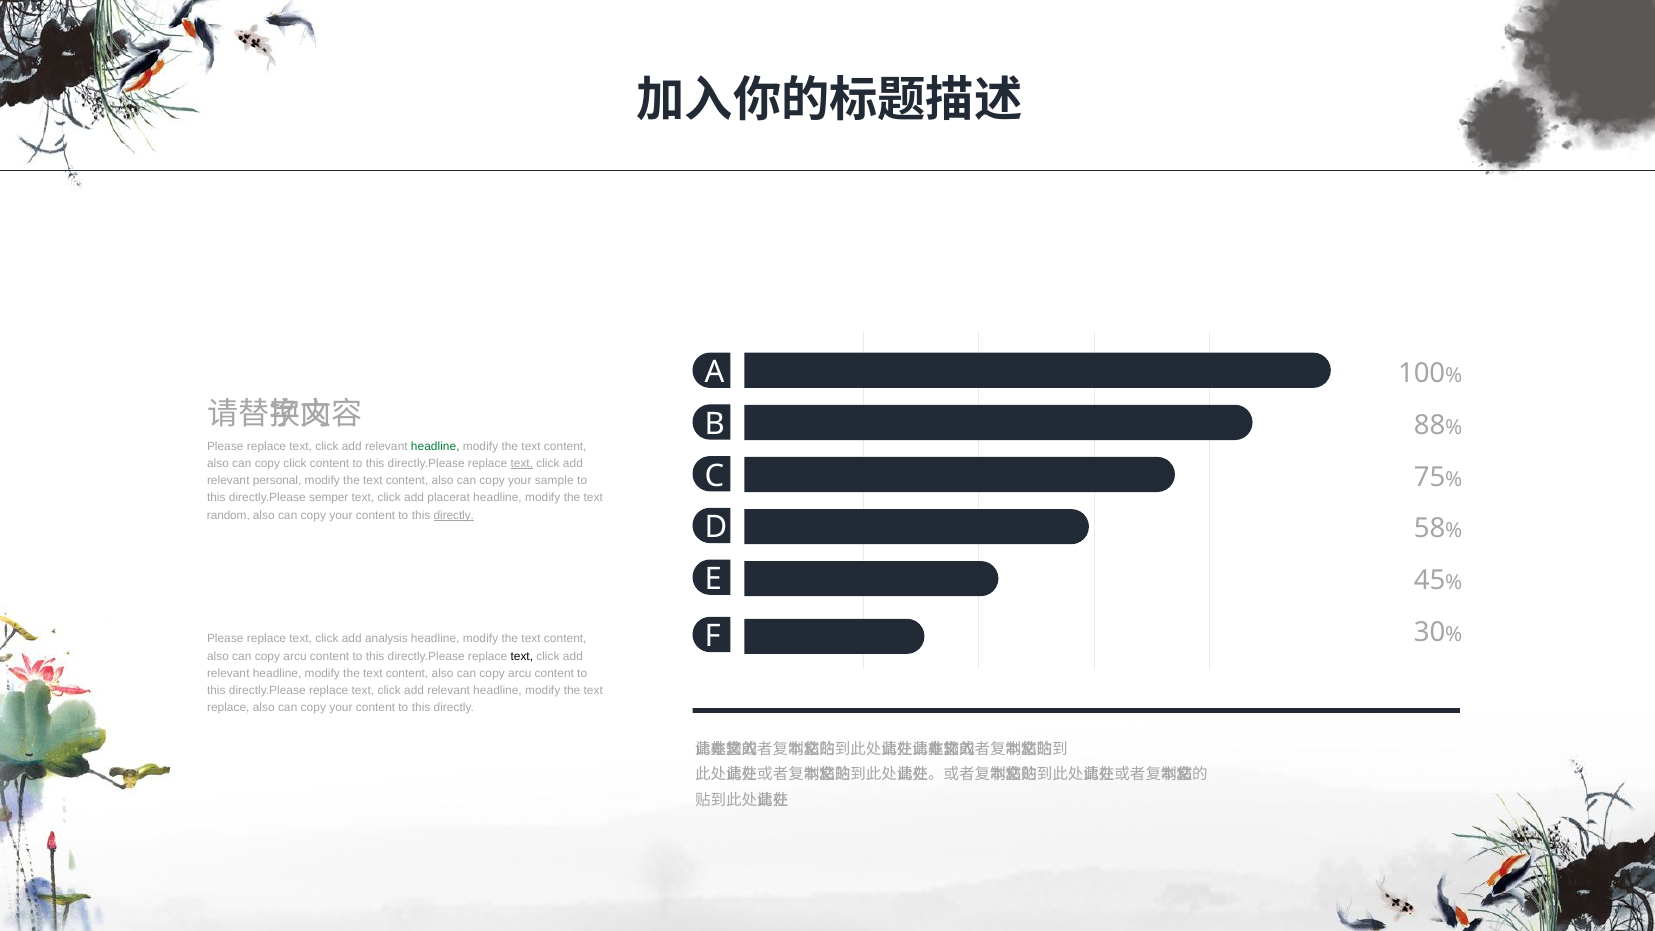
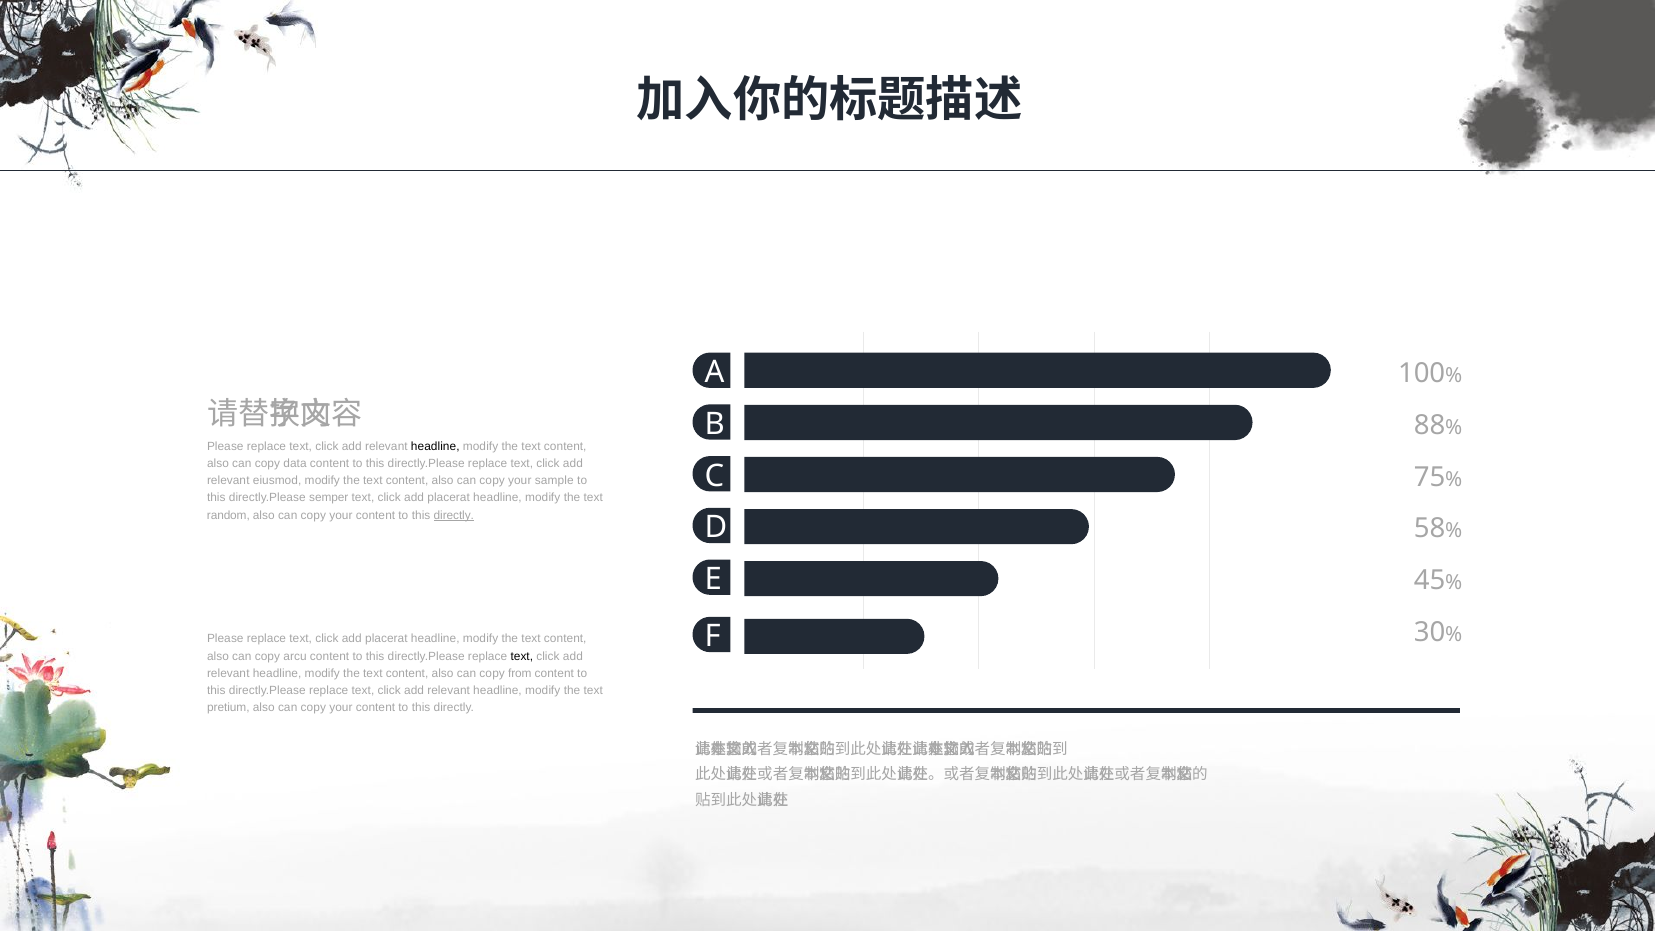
headline colour: green -> black (435, 446)
copy click: click -> data (295, 464)
text underline: present -> none (522, 464)
personal: personal -> eiusmod (277, 481)
analysis: analysis -> placerat (386, 639)
arcu: arcu -> from (520, 673)
replace: replace -> pretium (228, 708)
